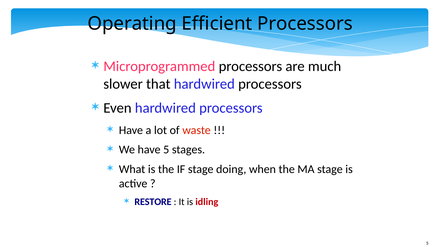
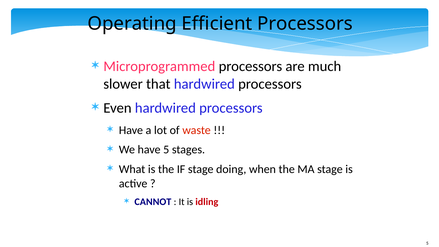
RESTORE: RESTORE -> CANNOT (153, 202)
